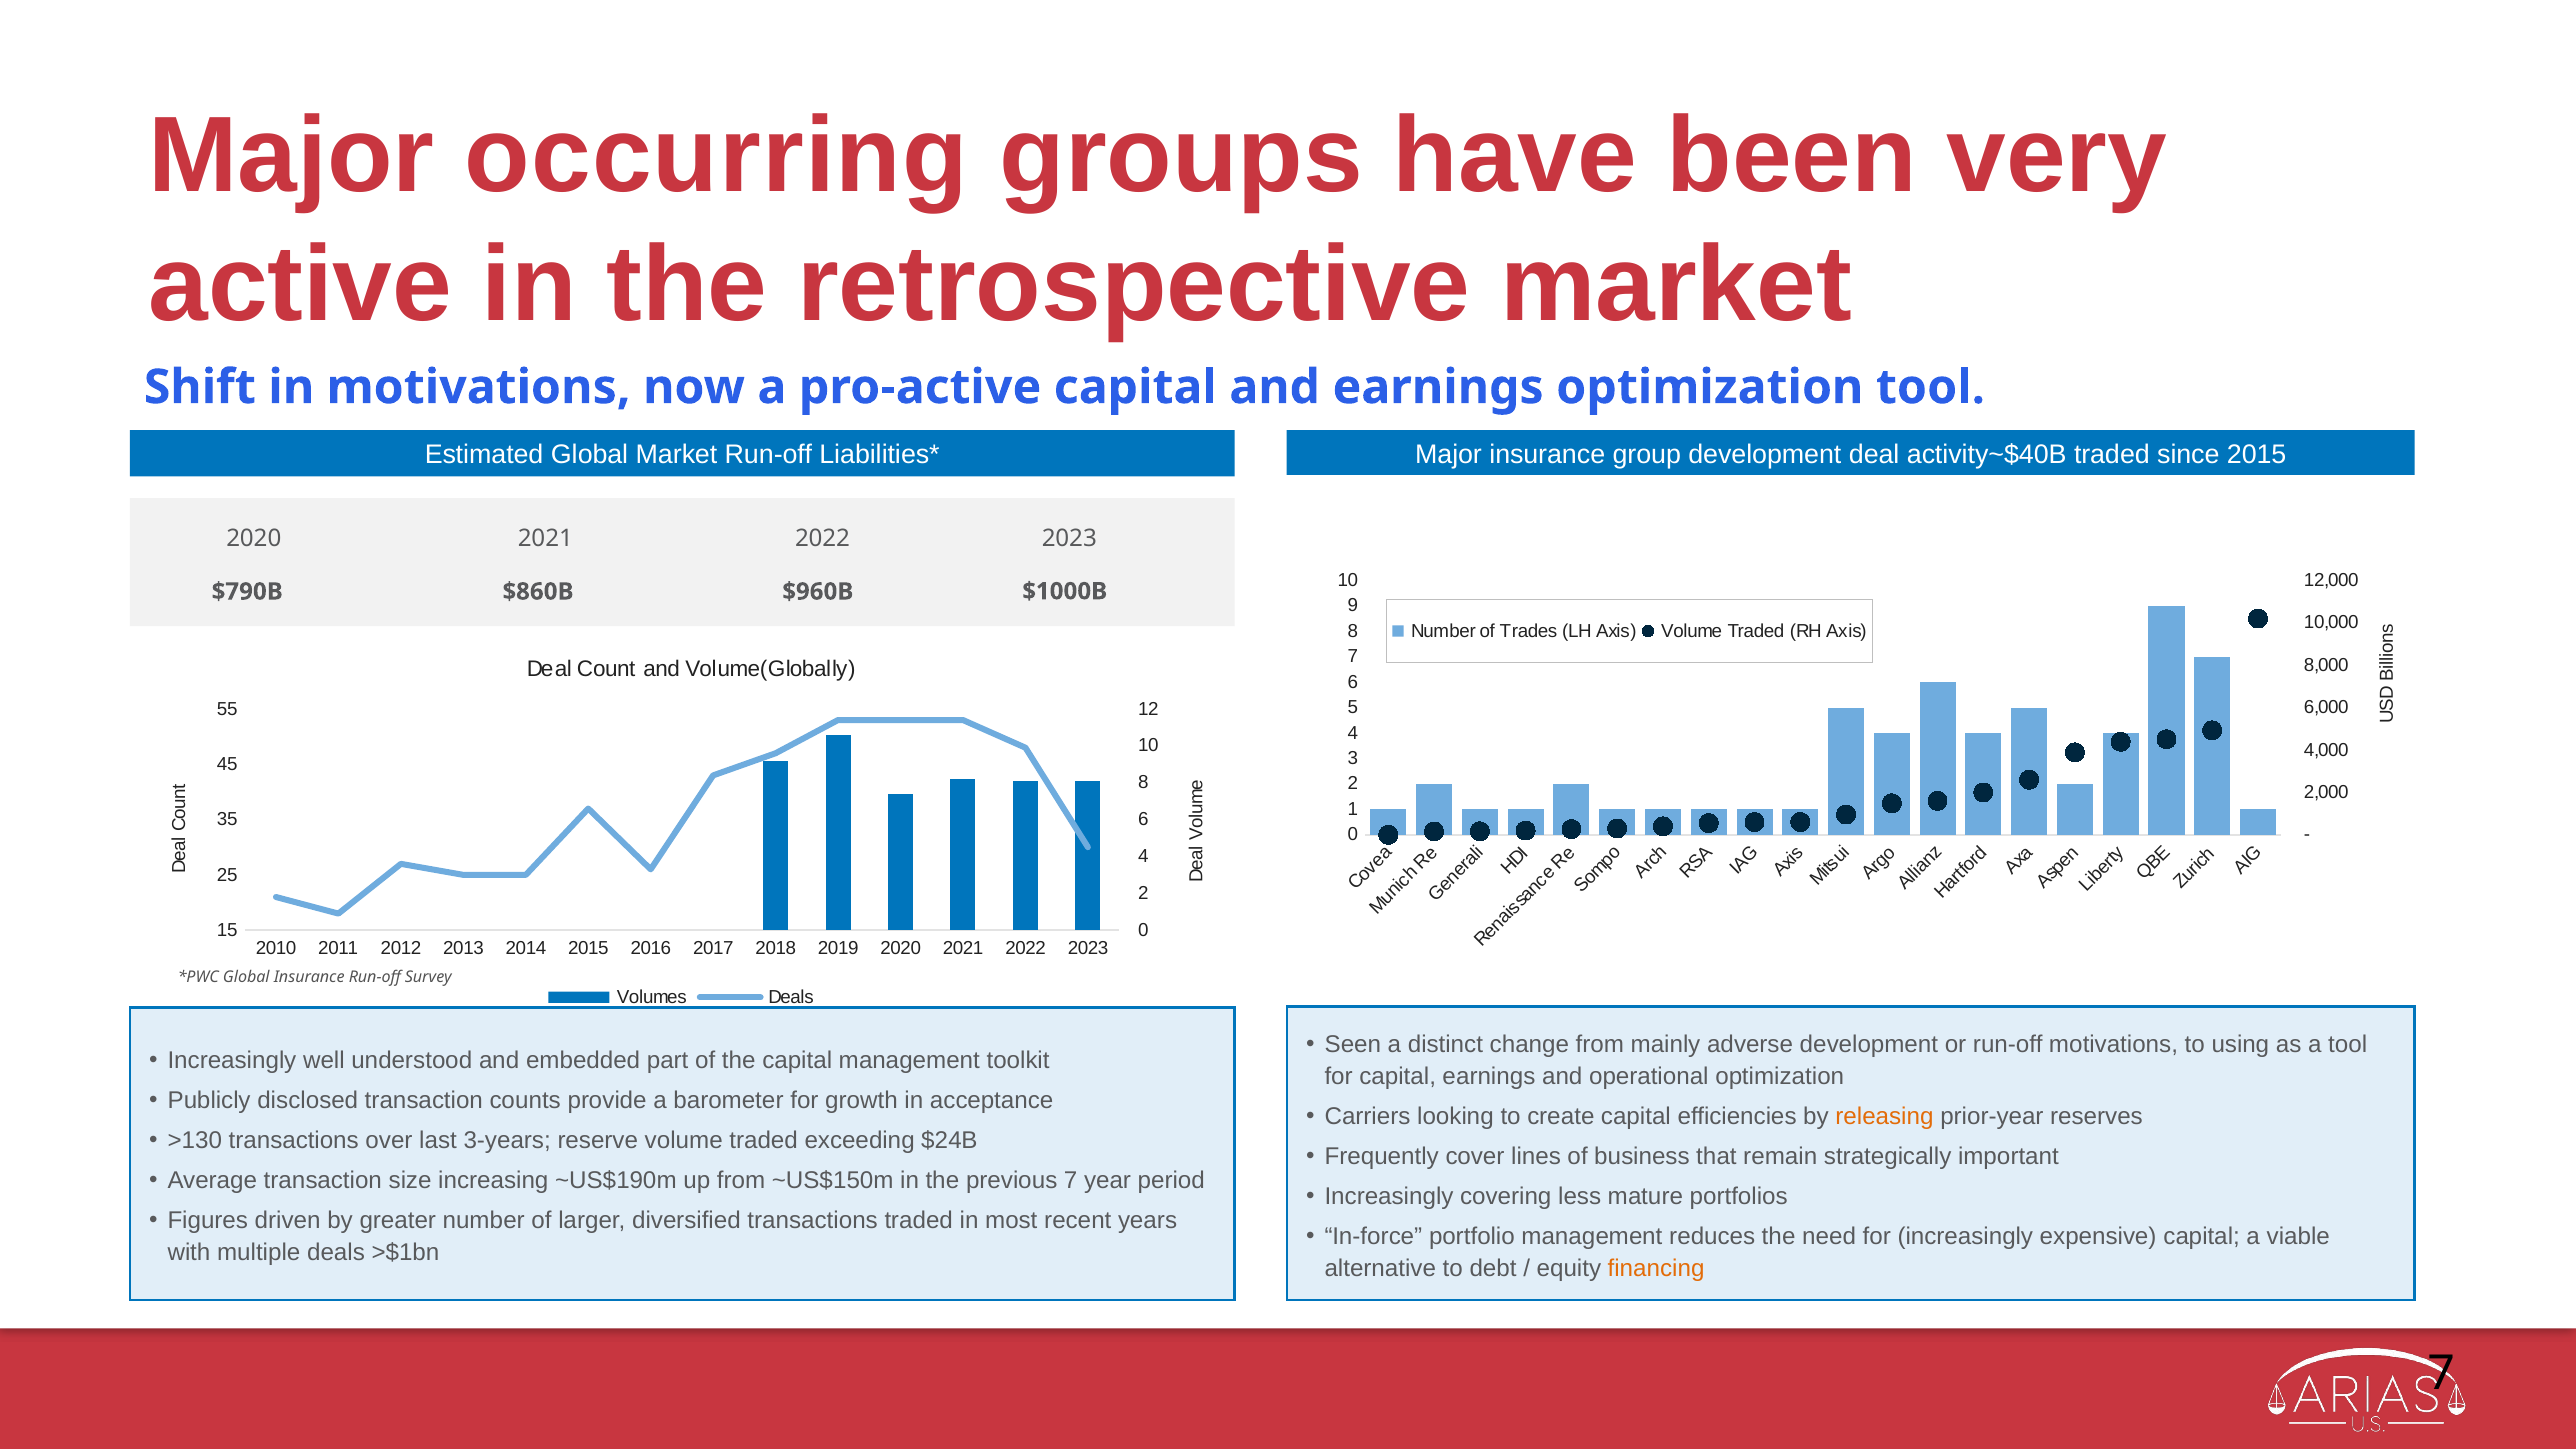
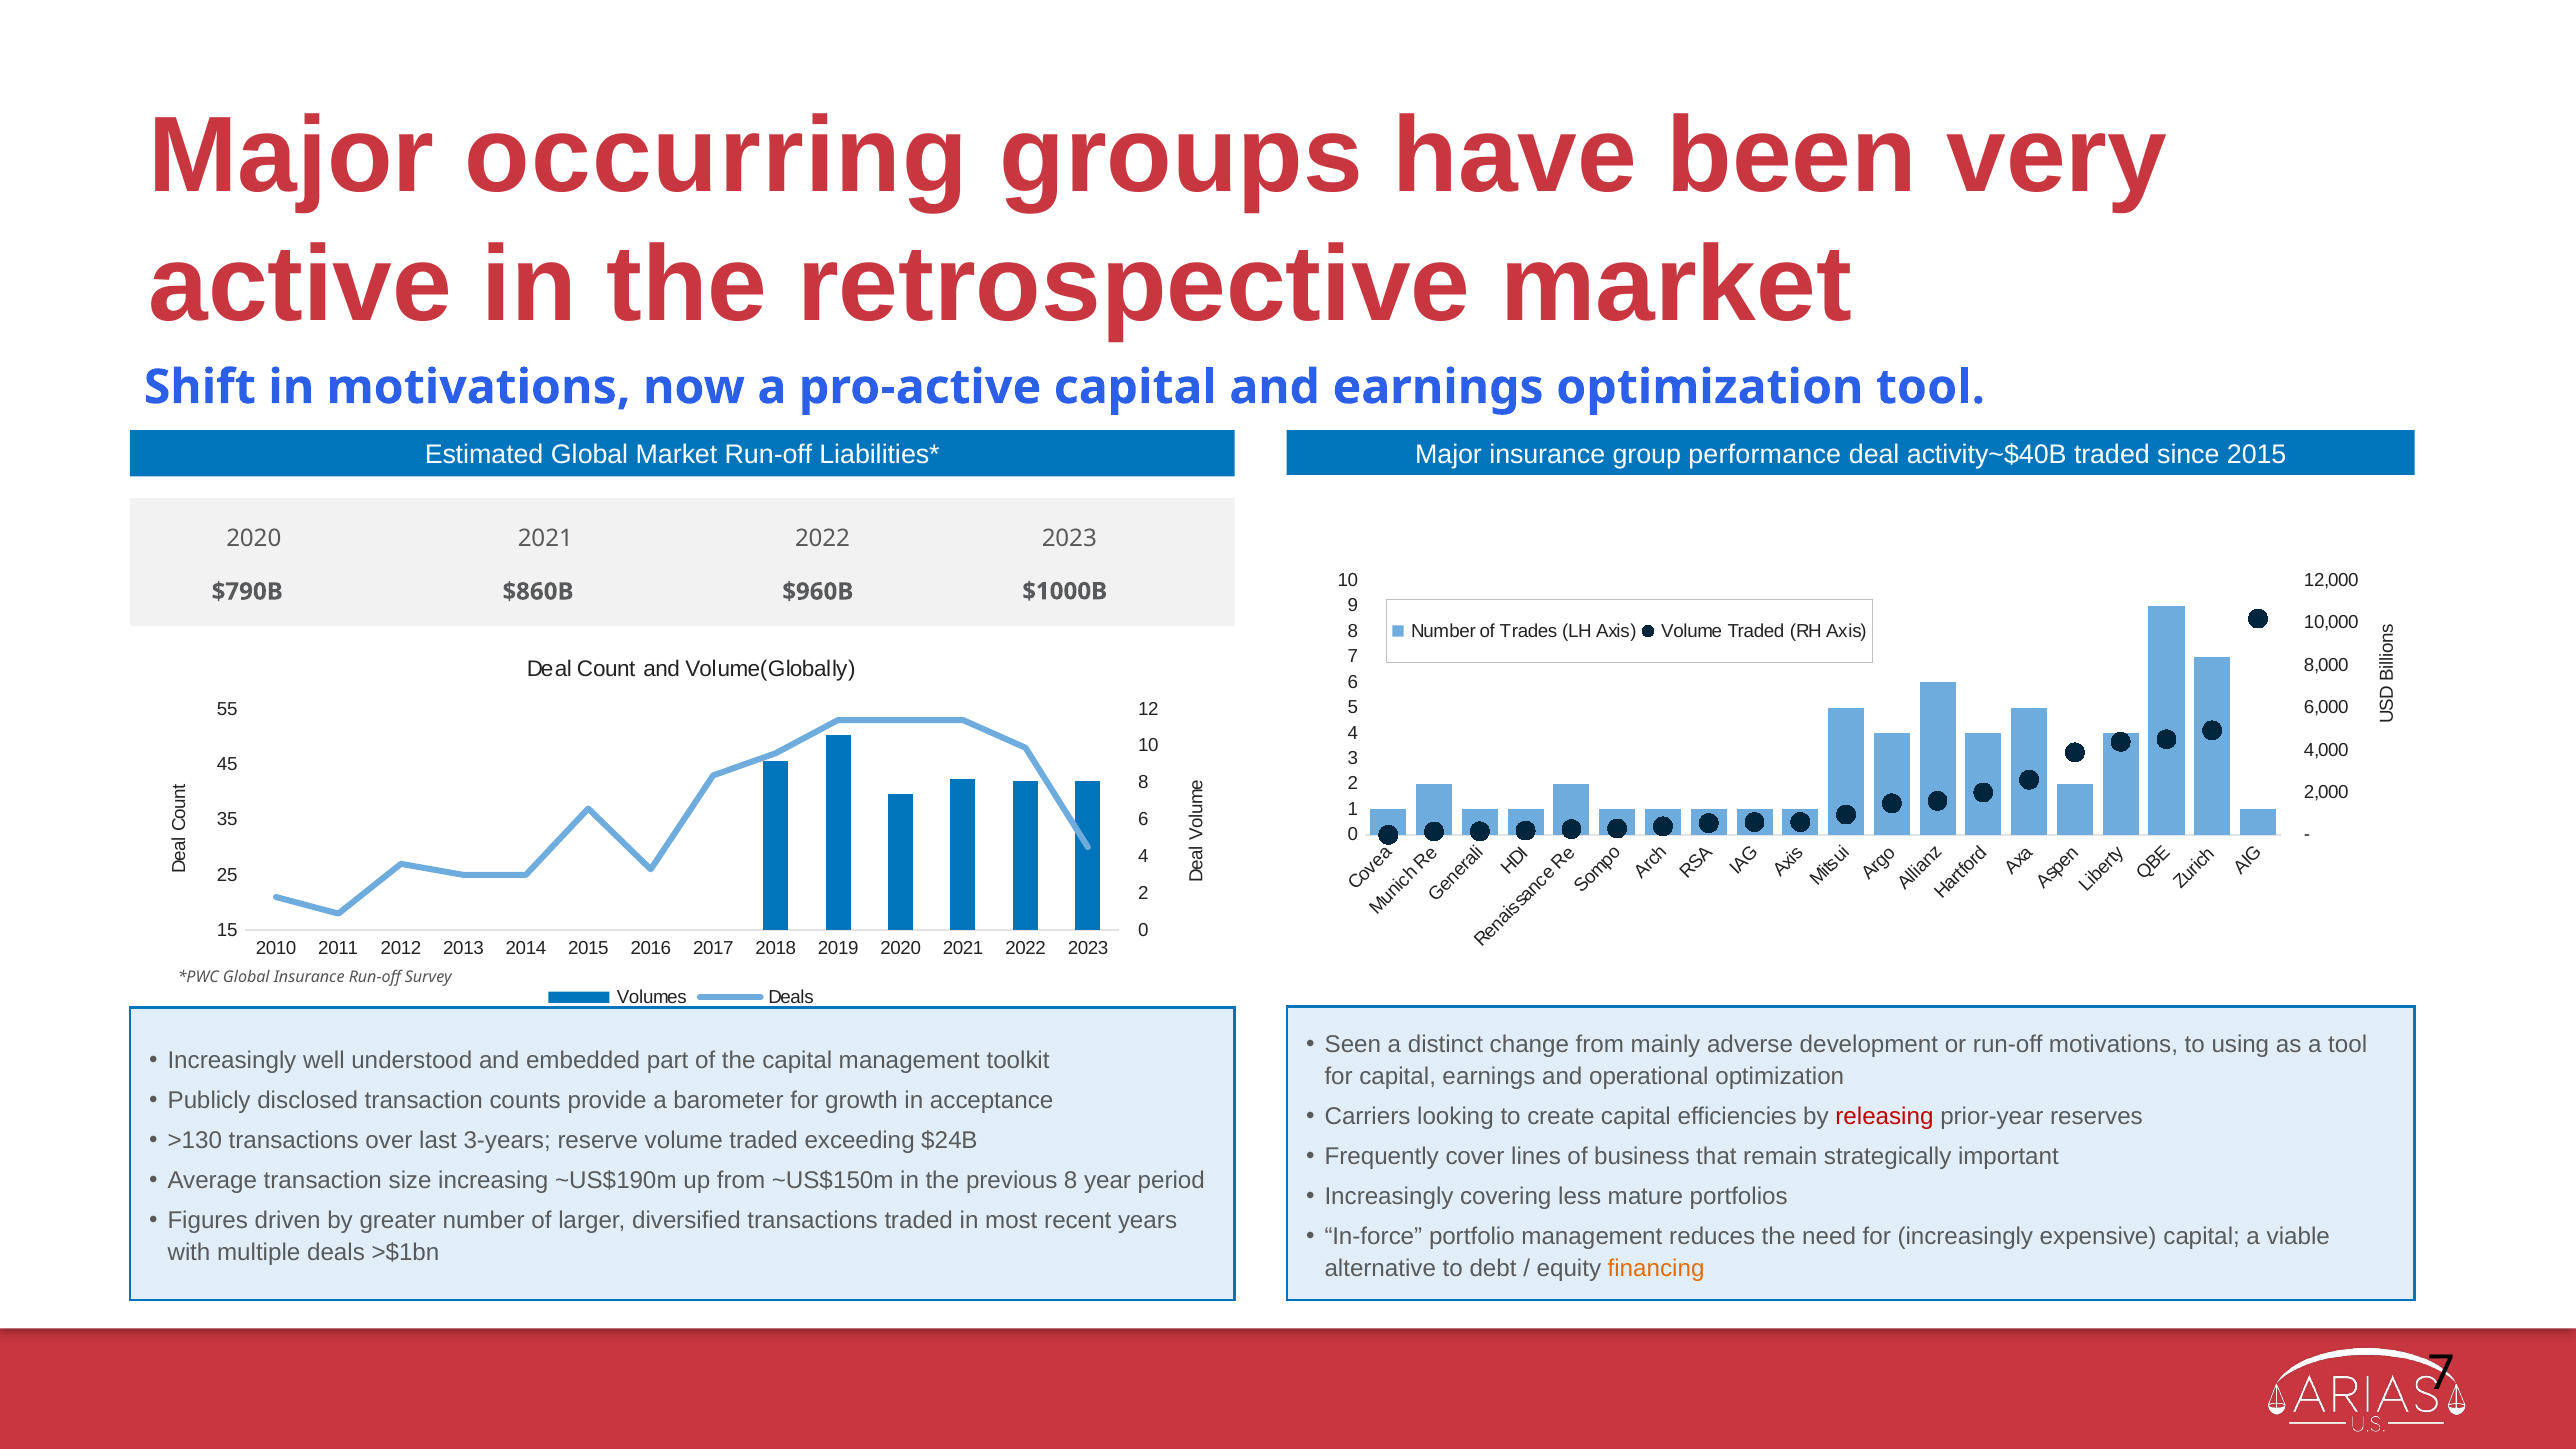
group development: development -> performance (1765, 454)
releasing colour: orange -> red (1884, 1116)
previous 7: 7 -> 8 (1071, 1181)
